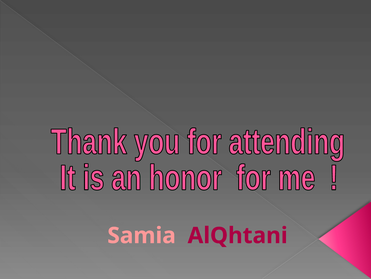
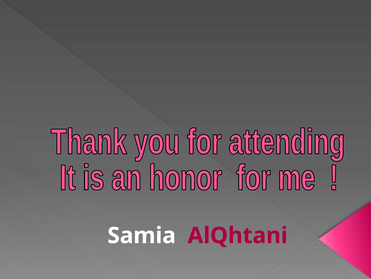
Samia colour: pink -> white (142, 235)
